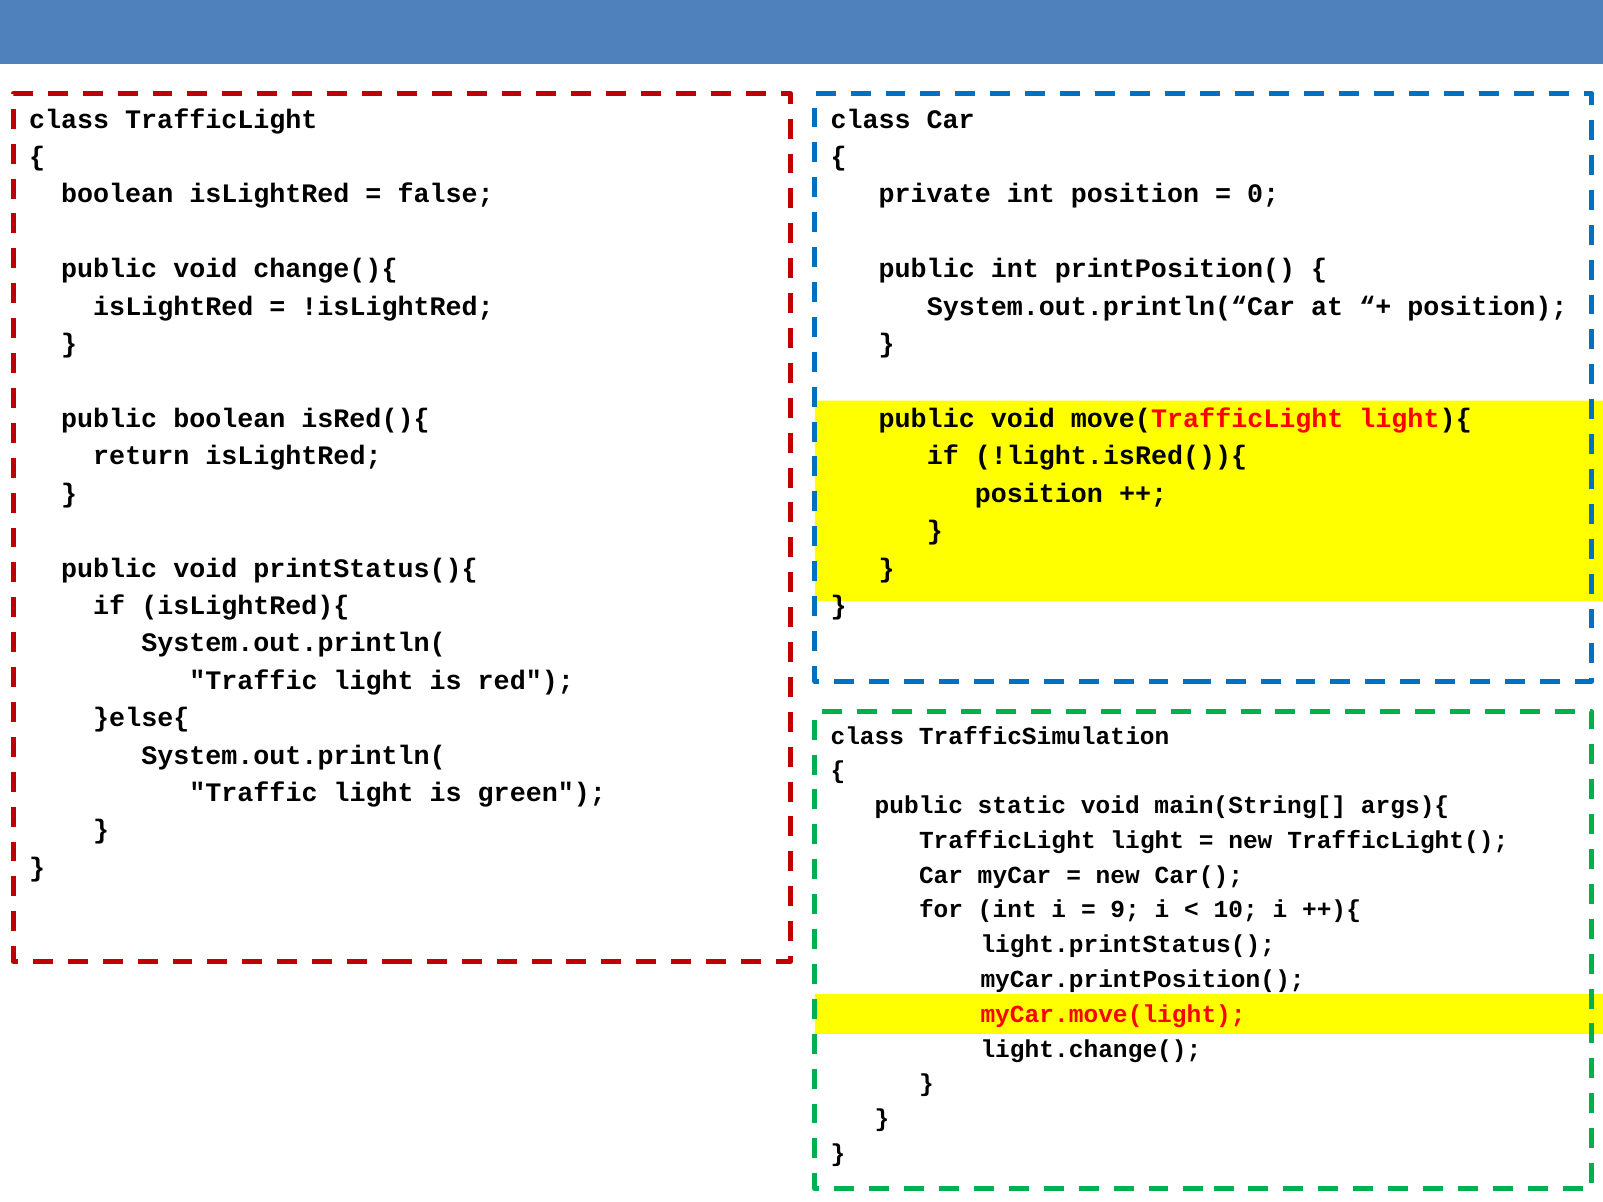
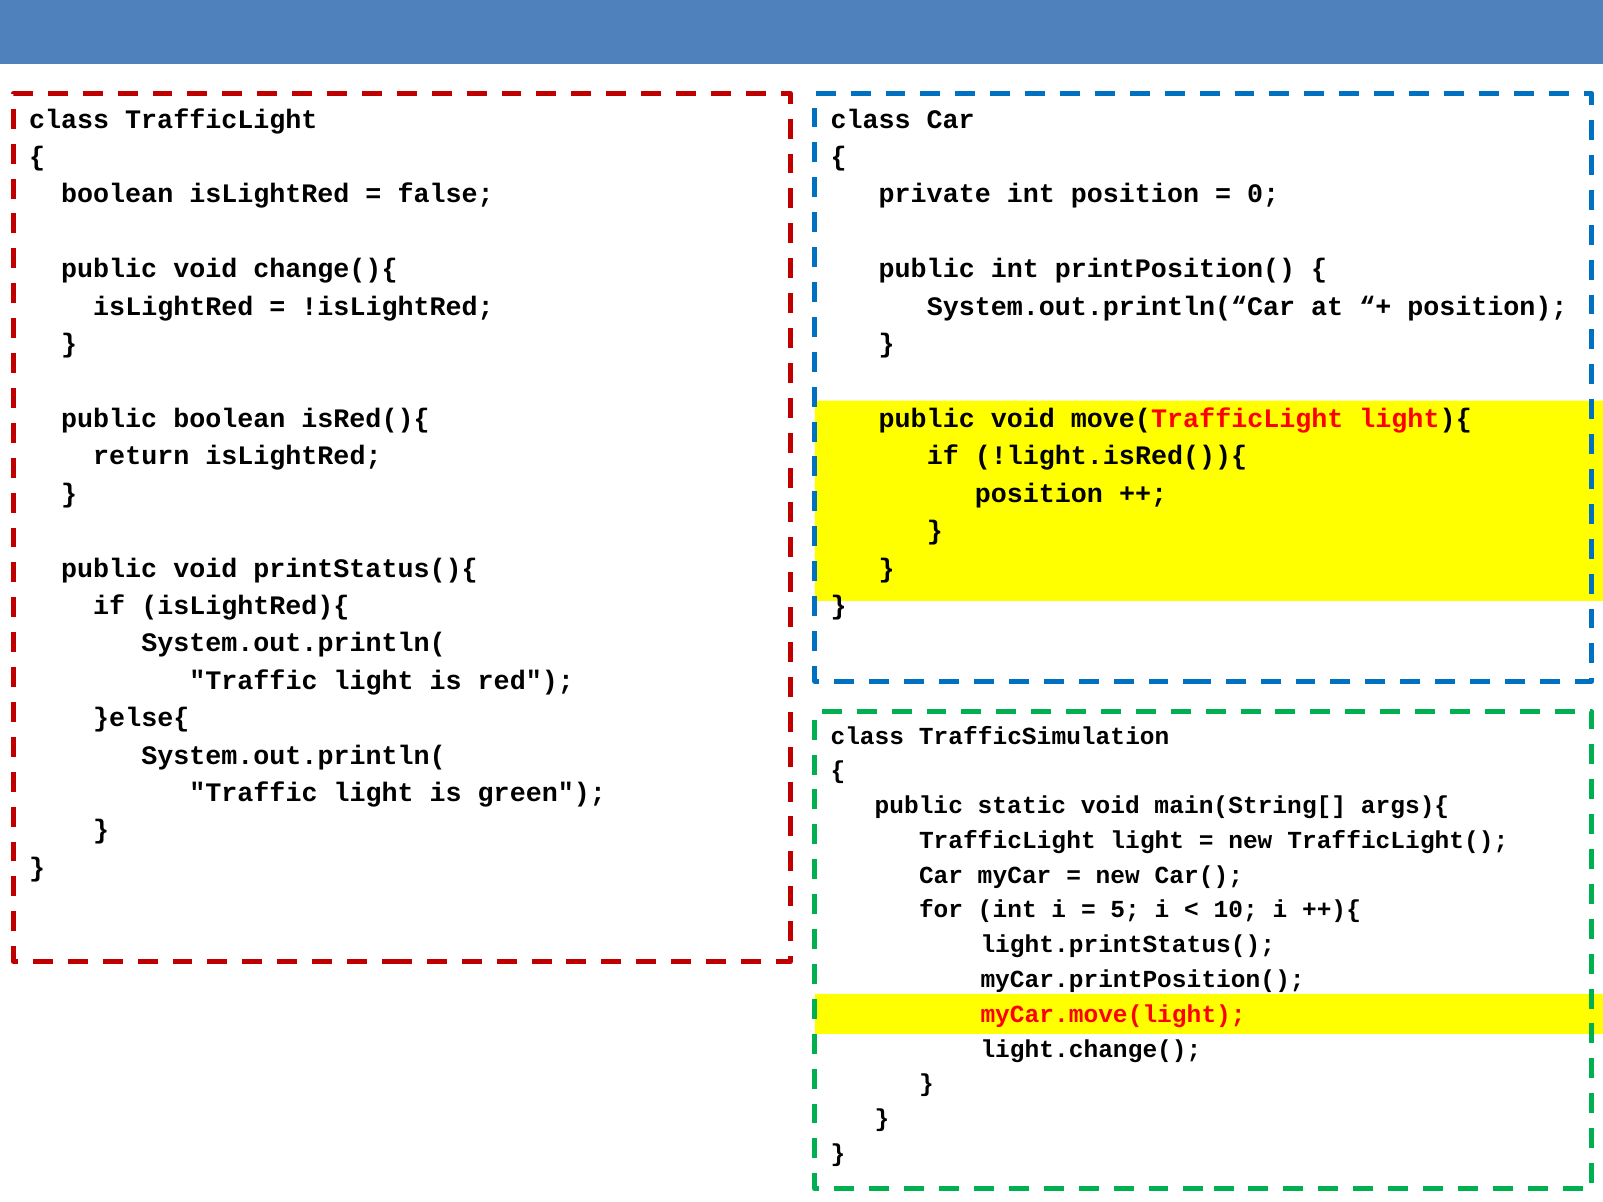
9: 9 -> 5 (1125, 910)
